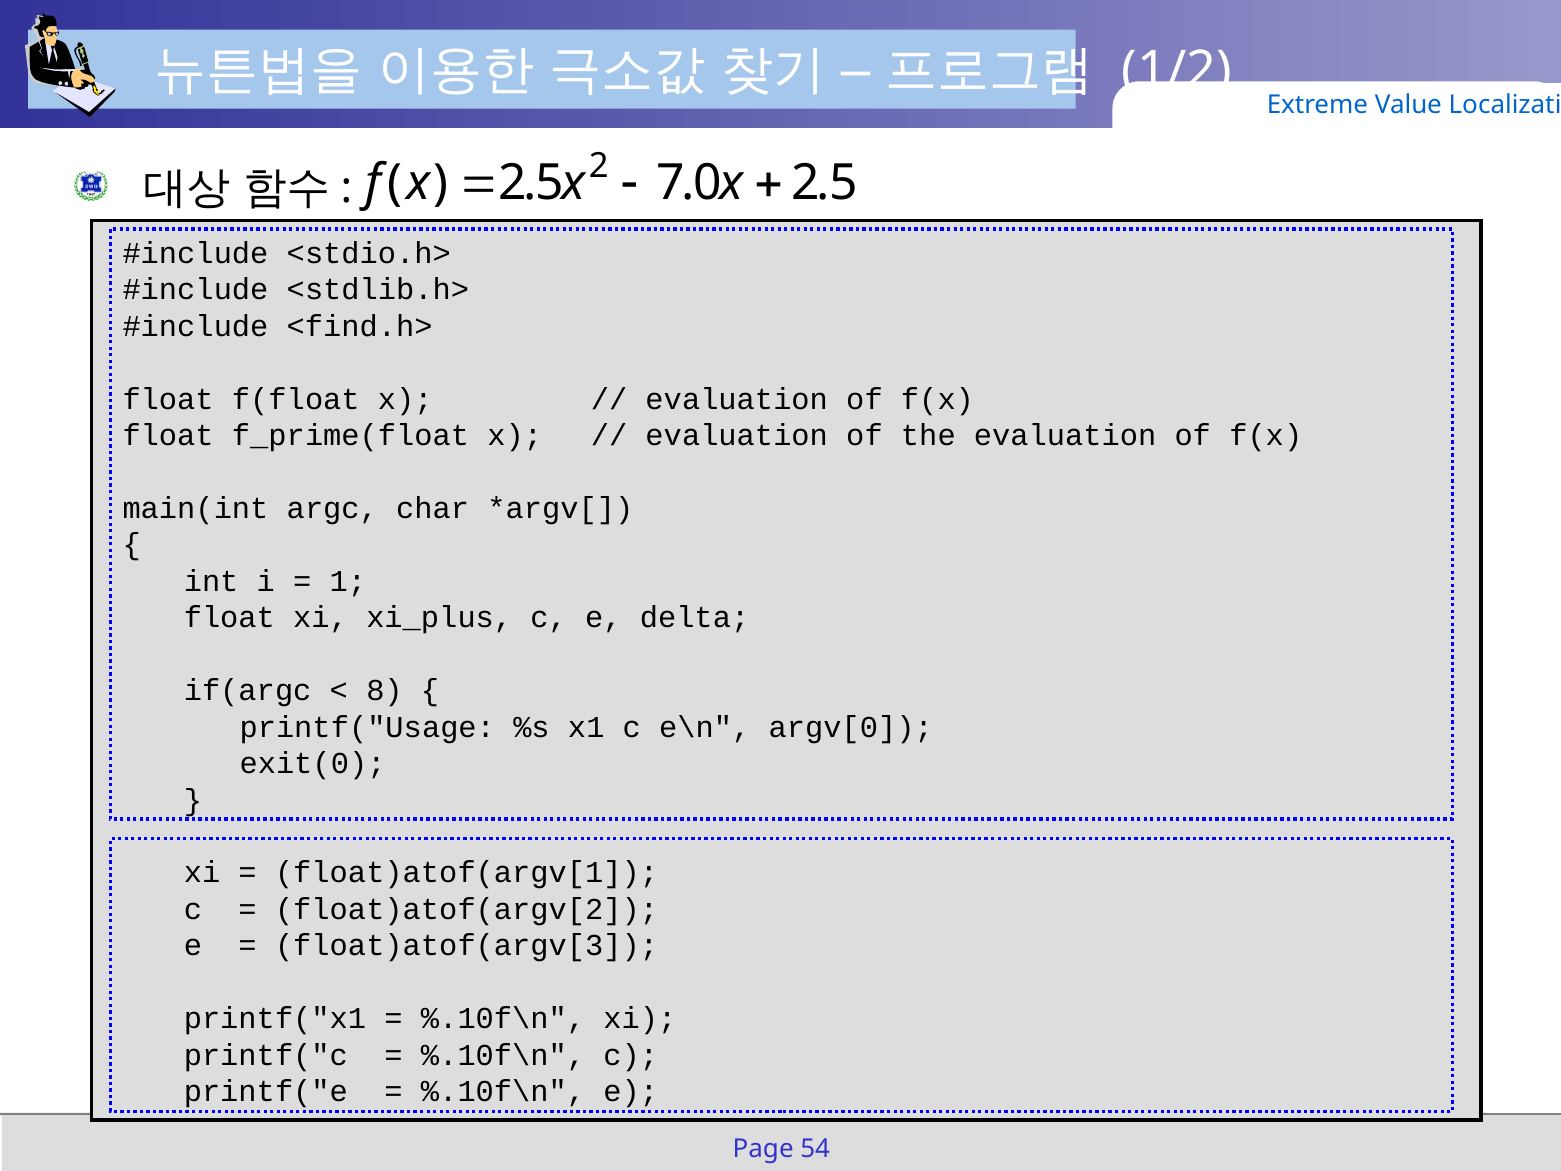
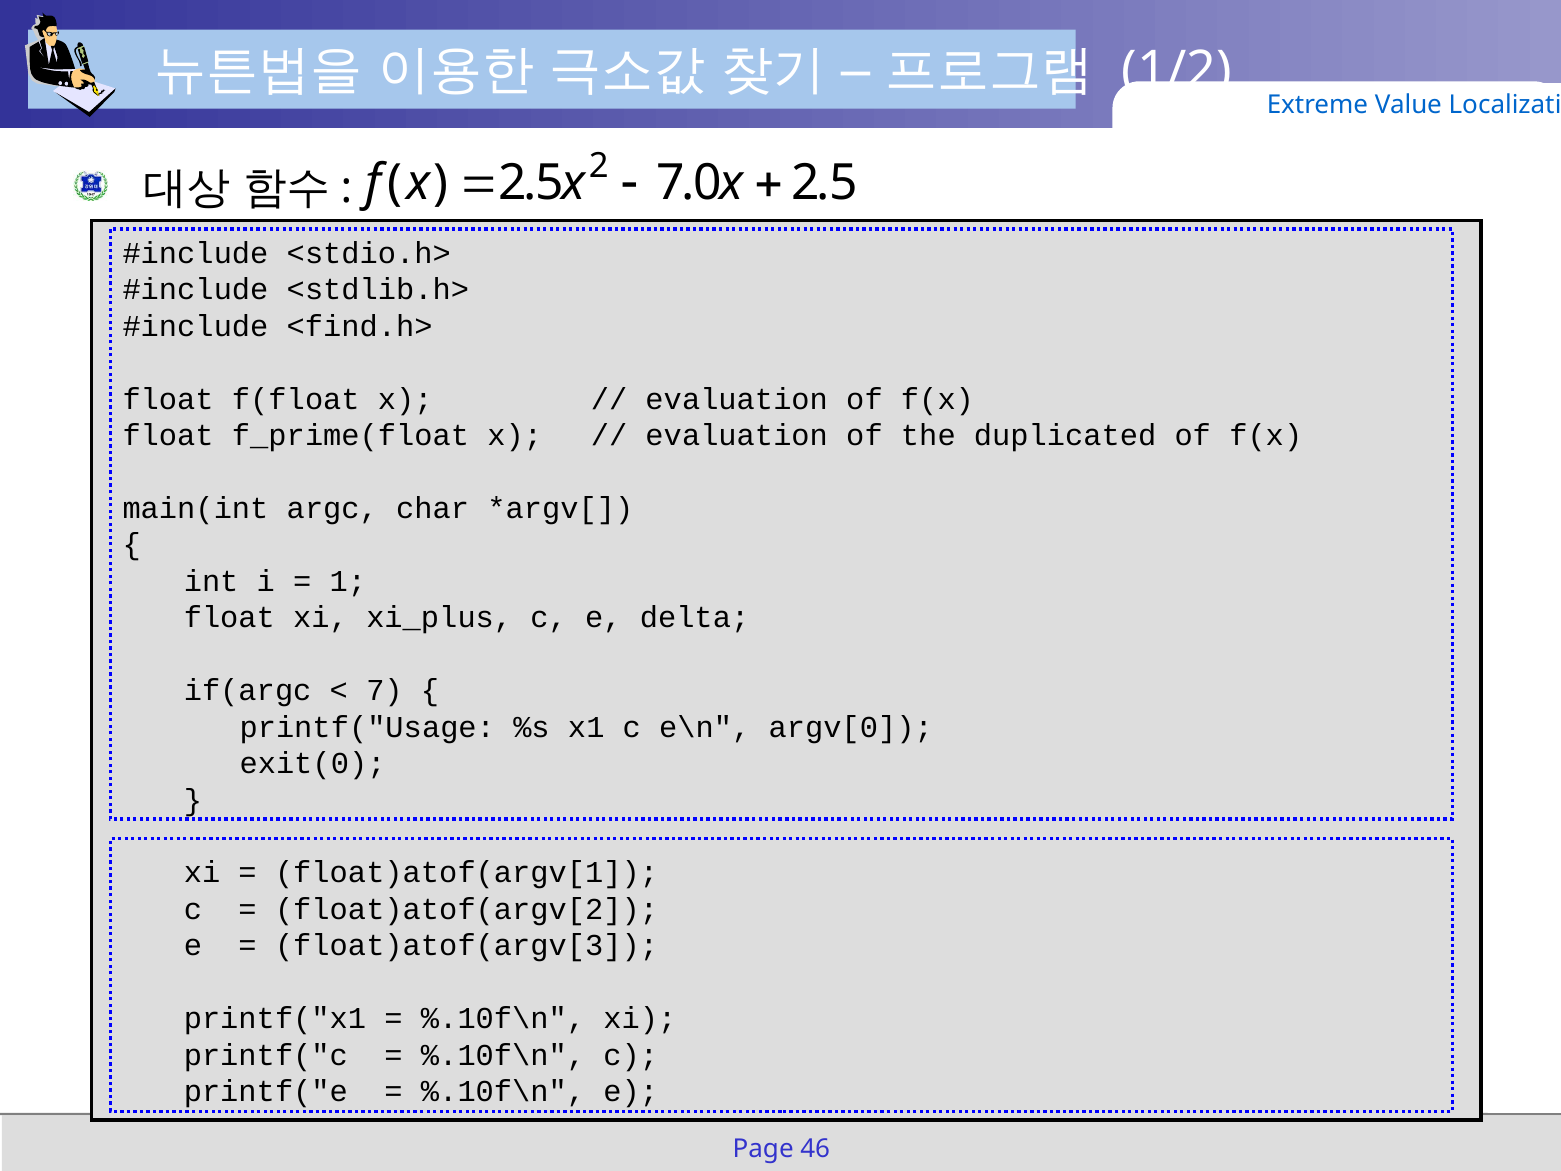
the evaluation: evaluation -> duplicated (1065, 435)
8: 8 -> 7 (384, 691)
54: 54 -> 46 (815, 1149)
